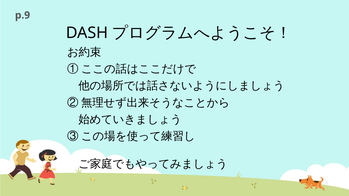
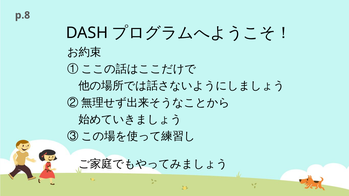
p.9: p.9 -> p.8 (23, 15)
